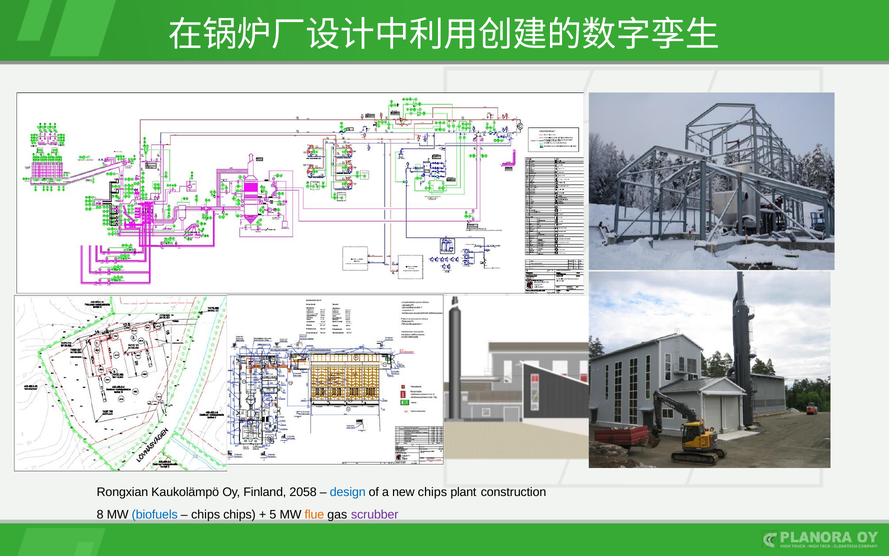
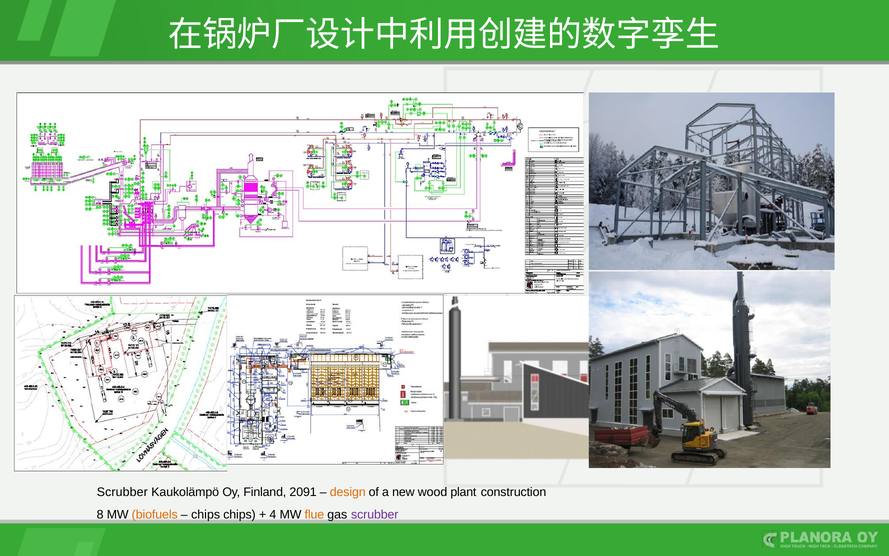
Rongxian: Rongxian -> Scrubber (122, 492)
2058: 2058 -> 2091 (303, 492)
design colour: blue -> orange (348, 492)
new chips: chips -> wood (433, 492)
biofuels colour: blue -> orange (155, 514)
5: 5 -> 4 (273, 514)
